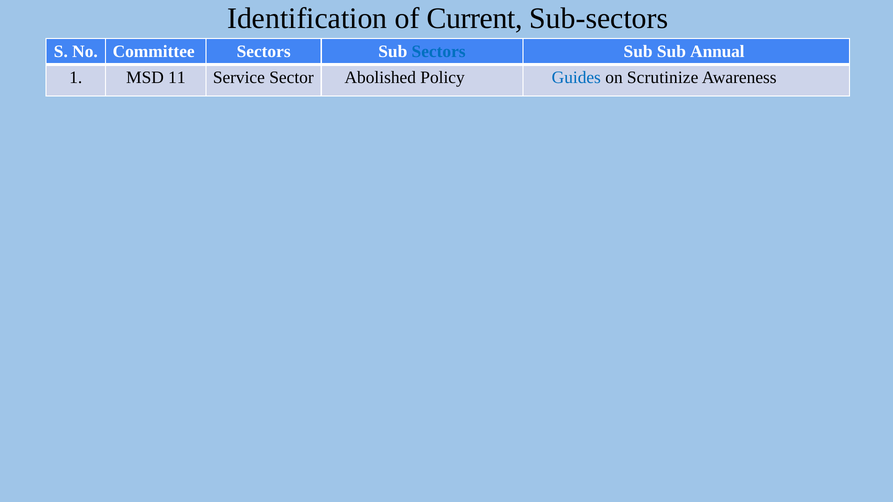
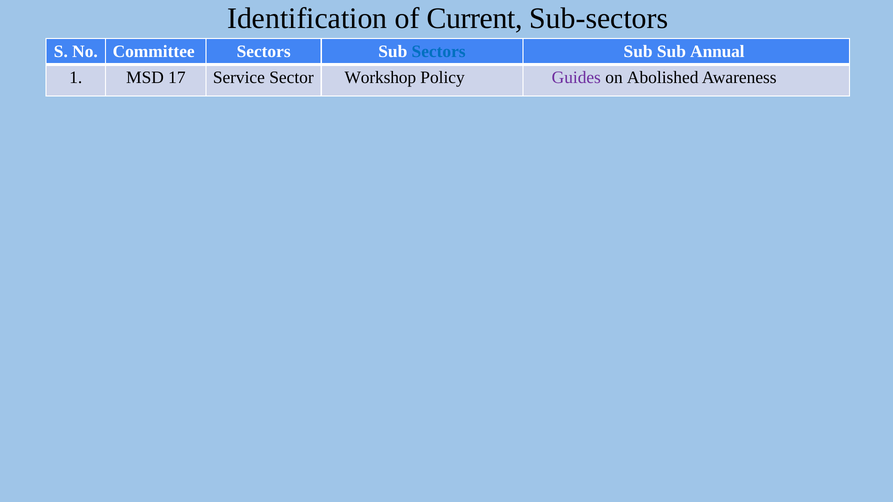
11: 11 -> 17 (177, 78)
Abolished: Abolished -> Workshop (380, 78)
Guides colour: blue -> purple (576, 78)
Scrutinize: Scrutinize -> Abolished (663, 78)
